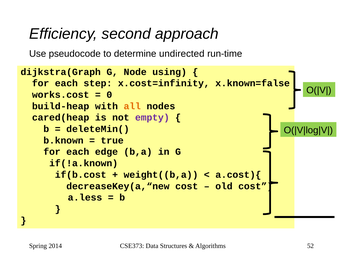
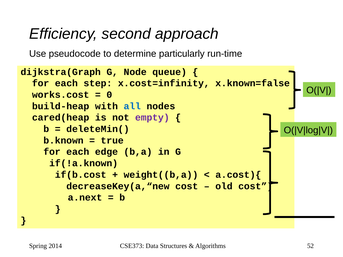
undirected: undirected -> particularly (182, 54)
using: using -> queue (170, 72)
all colour: orange -> blue (132, 106)
a.less: a.less -> a.next (85, 198)
